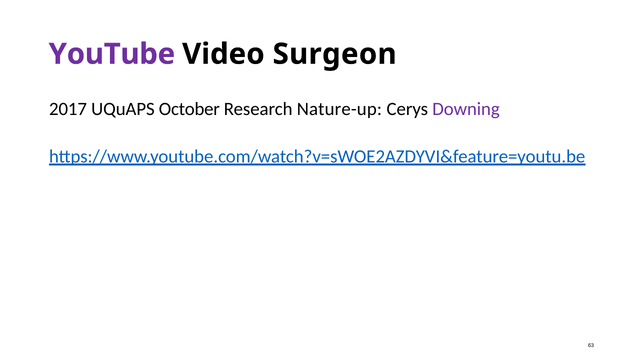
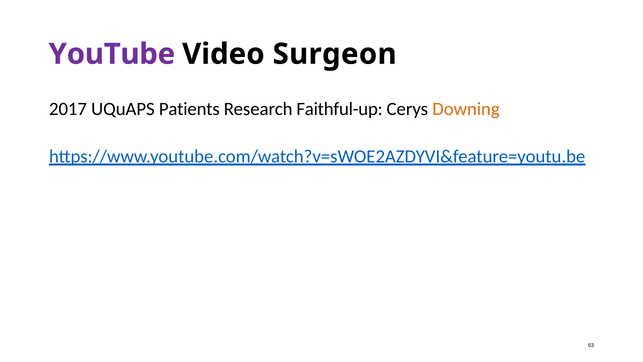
October: October -> Patients (189, 109)
Nature-up: Nature-up -> Faithful-up (340, 109)
Downing colour: purple -> orange (466, 109)
